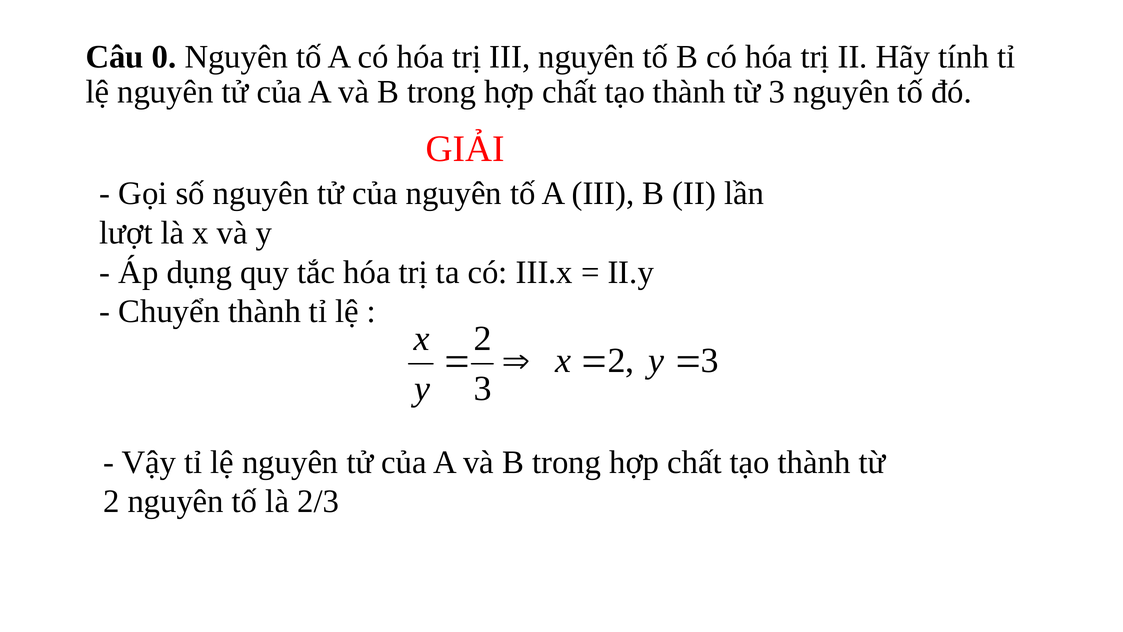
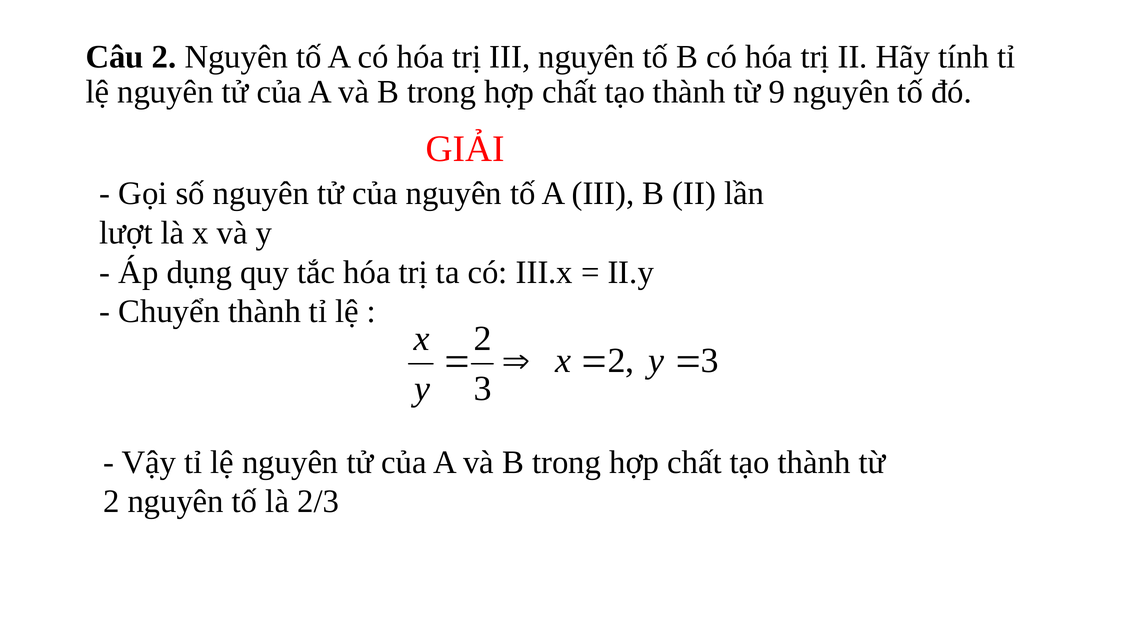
Câu 0: 0 -> 2 (164, 57)
từ 3: 3 -> 9 (777, 92)
